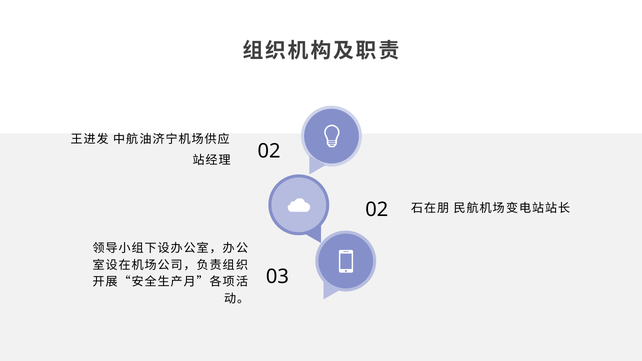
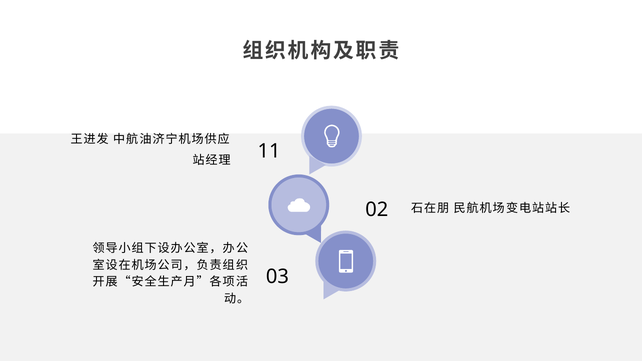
02: 02 -> 11 (269, 151)
